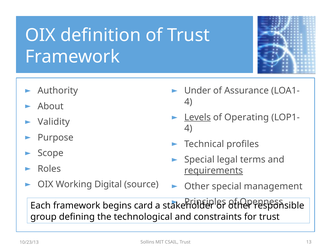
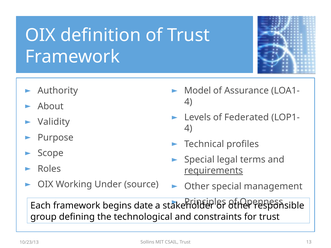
Under: Under -> Model (198, 91)
Levels underline: present -> none (198, 117)
Operating: Operating -> Federated (247, 117)
Digital: Digital -> Under (108, 185)
card: card -> date (143, 206)
